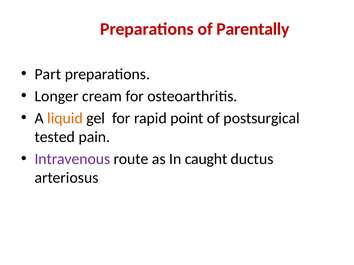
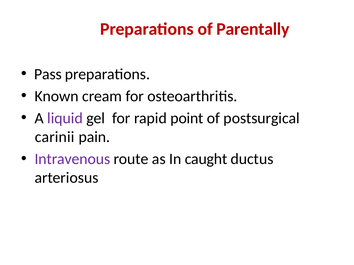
Part: Part -> Pass (48, 74)
Longer: Longer -> Known (57, 96)
liquid colour: orange -> purple (65, 118)
tested: tested -> carinii (55, 137)
